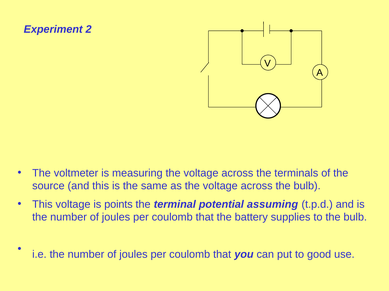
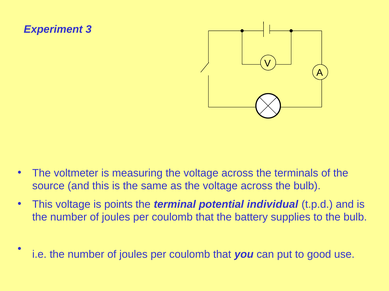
2: 2 -> 3 (89, 29)
assuming: assuming -> individual (273, 205)
